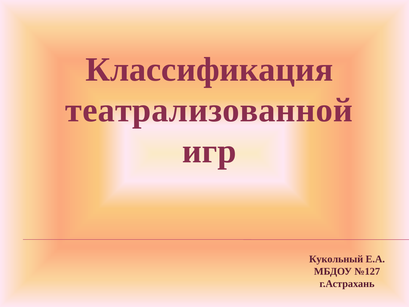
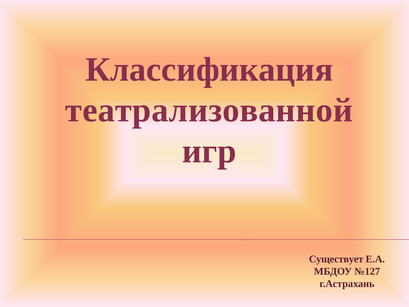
Кукольный: Кукольный -> Существует (336, 259)
